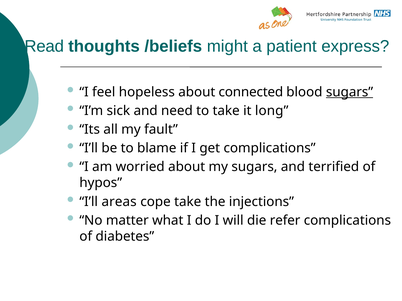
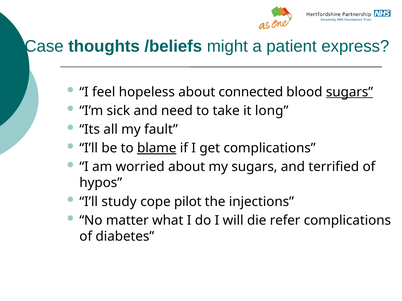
Read: Read -> Case (44, 46)
blame underline: none -> present (157, 148)
areas: areas -> study (119, 202)
cope take: take -> pilot (188, 202)
